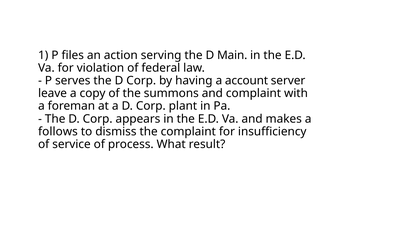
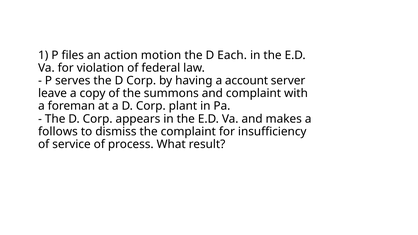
serving: serving -> motion (161, 55)
Main: Main -> Each (232, 55)
